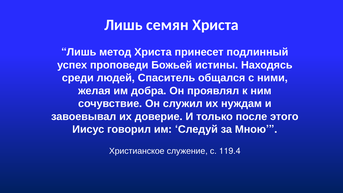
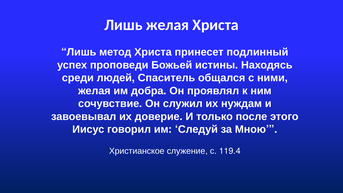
Лишь семян: семян -> желая (168, 25)
